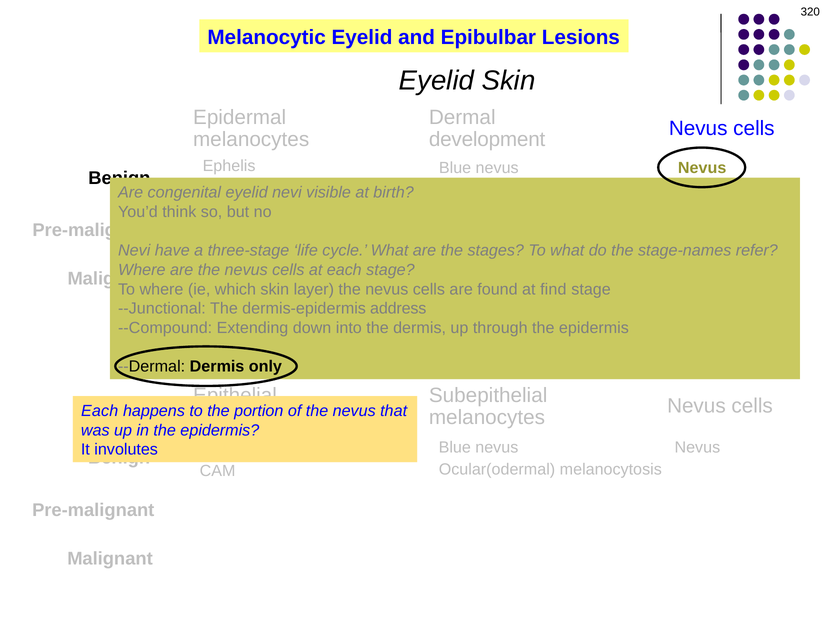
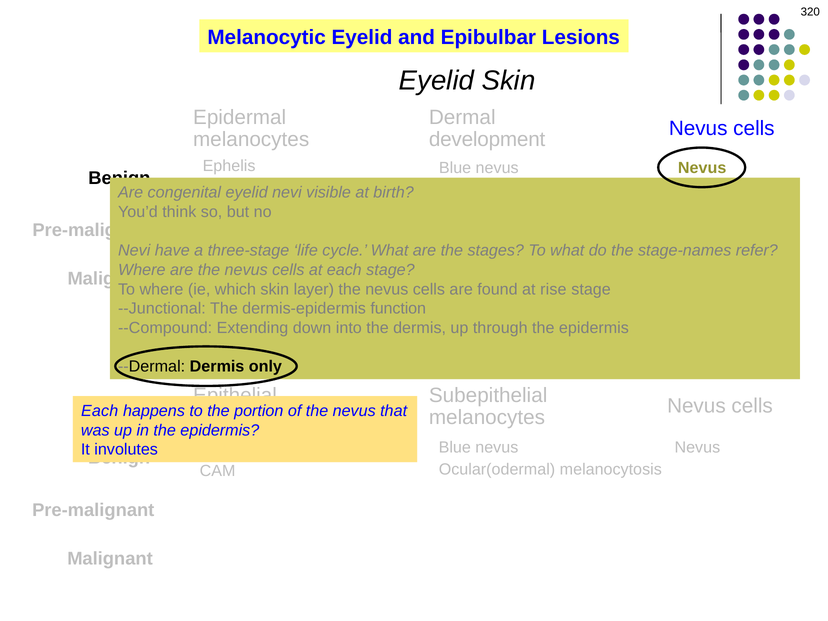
find: find -> rise (553, 289)
address: address -> function (398, 309)
